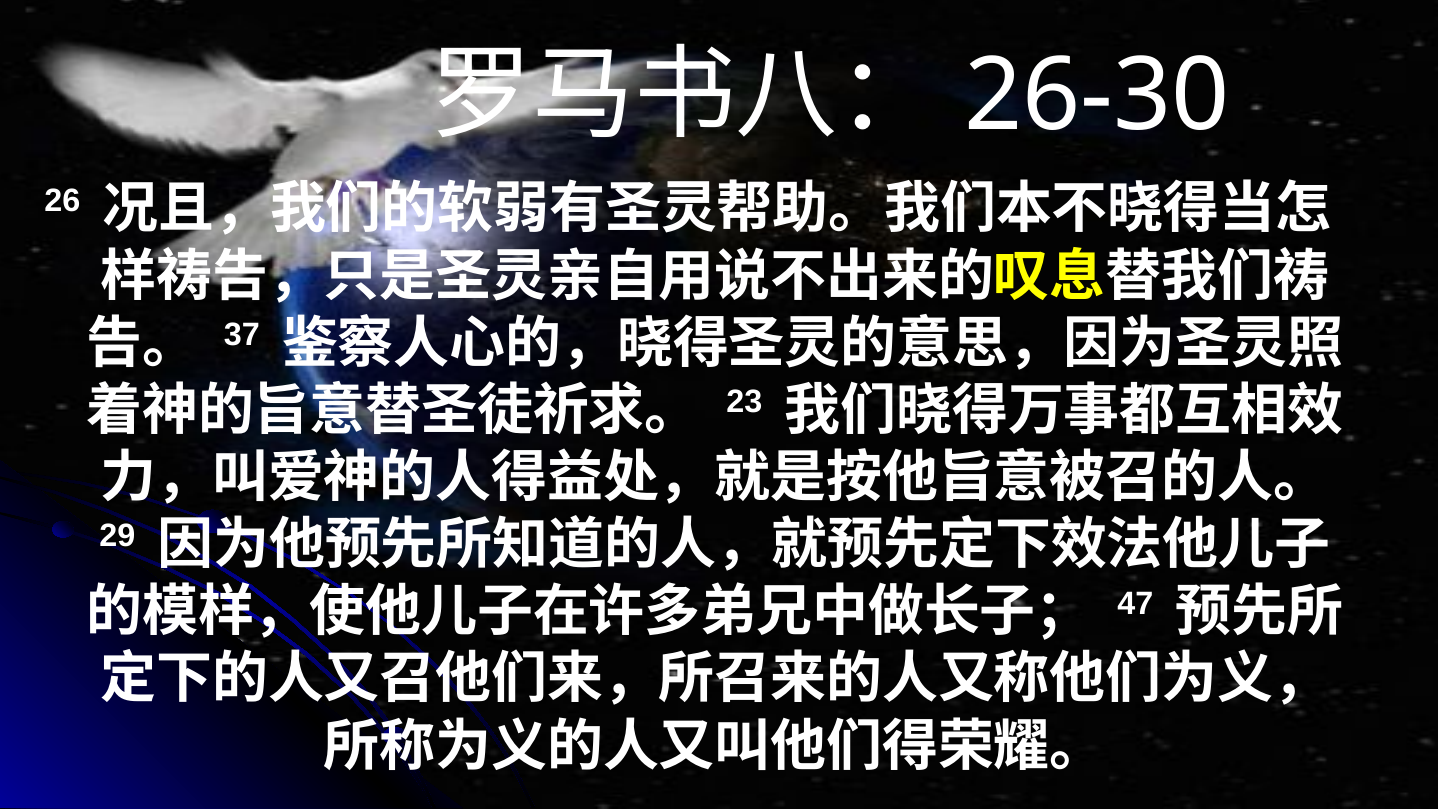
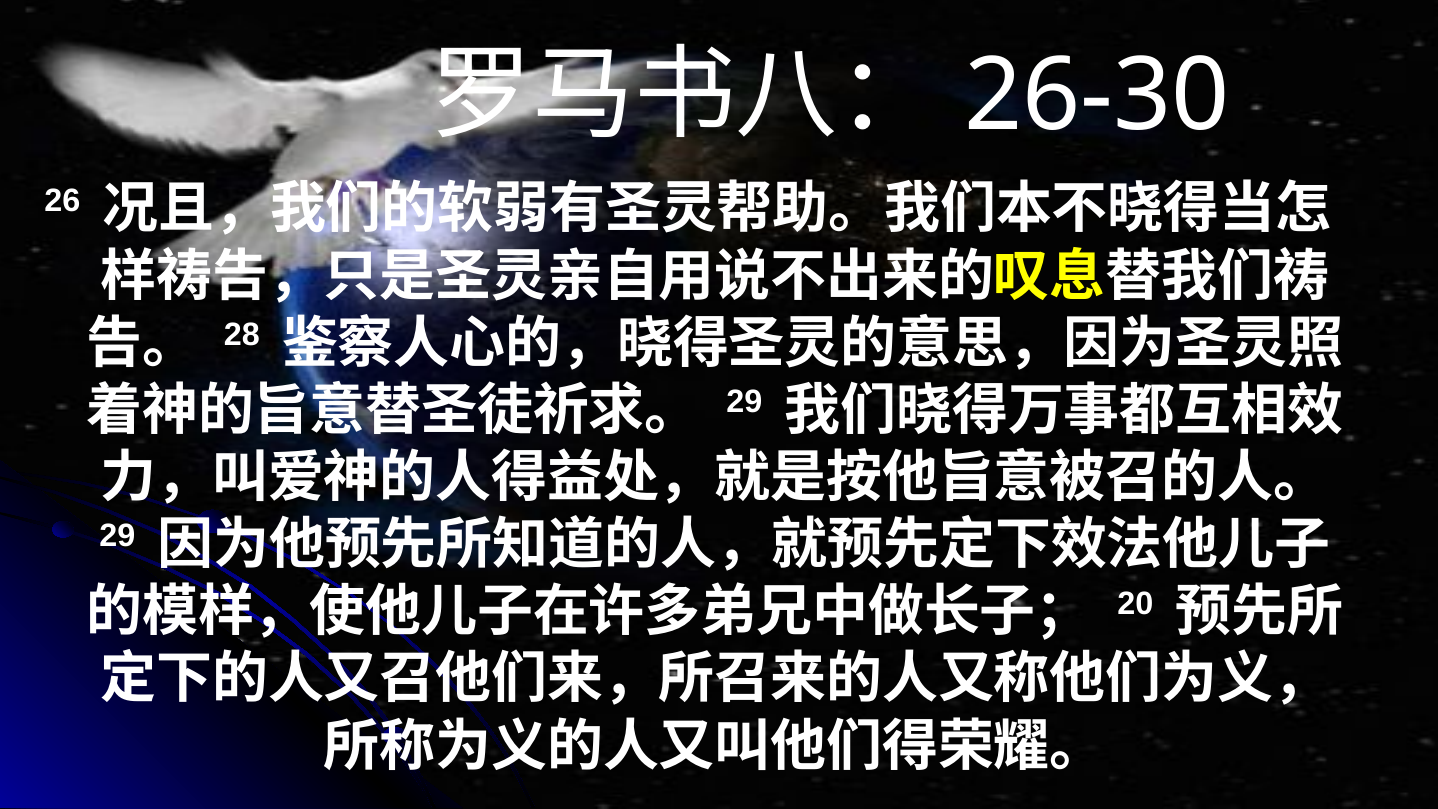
37: 37 -> 28 (242, 335)
23: 23 -> 29 (744, 402)
47: 47 -> 20 (1135, 603)
